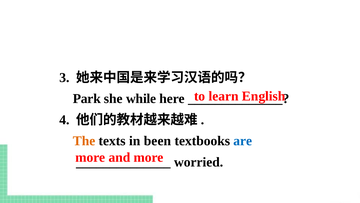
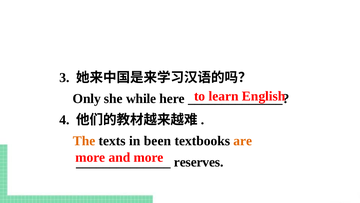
Park: Park -> Only (87, 98)
are colour: blue -> orange (243, 141)
worried: worried -> reserves (199, 162)
